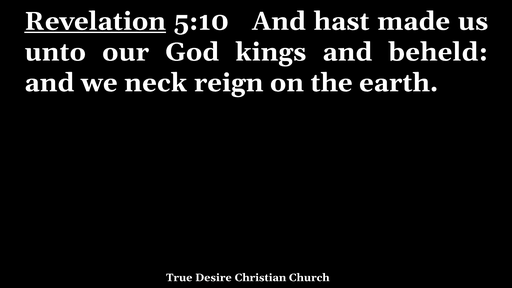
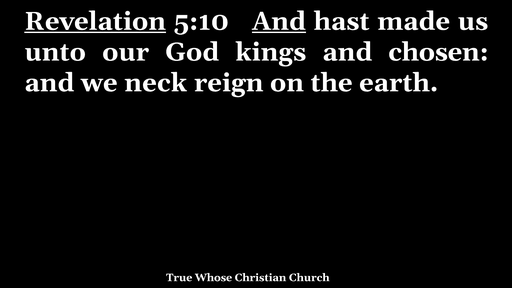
And underline: none -> present (279, 21)
beheld: beheld -> chosen (439, 52)
Desire: Desire -> Whose (214, 278)
